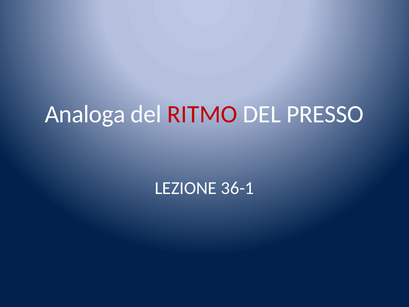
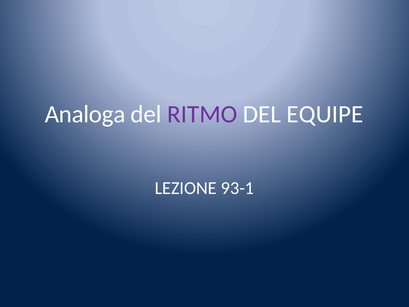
RITMO colour: red -> purple (202, 114)
PRESSO: PRESSO -> EQUIPE (325, 114)
36-1: 36-1 -> 93-1 (238, 188)
